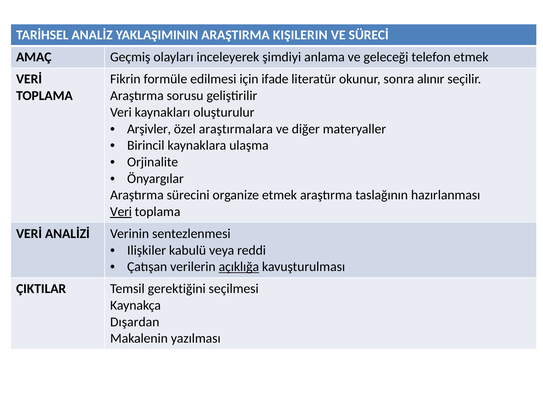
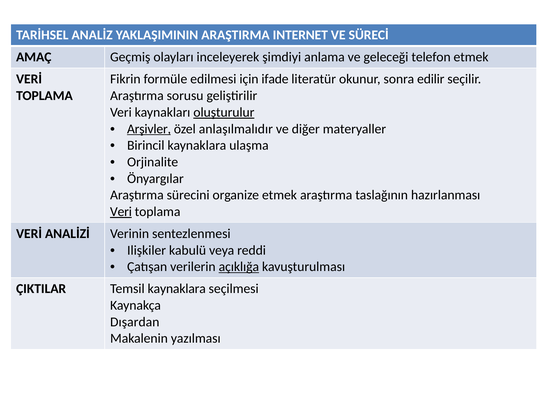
KIŞILERIN: KIŞILERIN -> INTERNET (300, 35)
alınır: alınır -> edilir (431, 79)
oluşturulur underline: none -> present (224, 112)
Arşivler underline: none -> present (149, 129)
araştırmalara: araştırmalara -> anlaşılmalıdır (236, 129)
Temsil gerektiğini: gerektiğini -> kaynaklara (177, 289)
